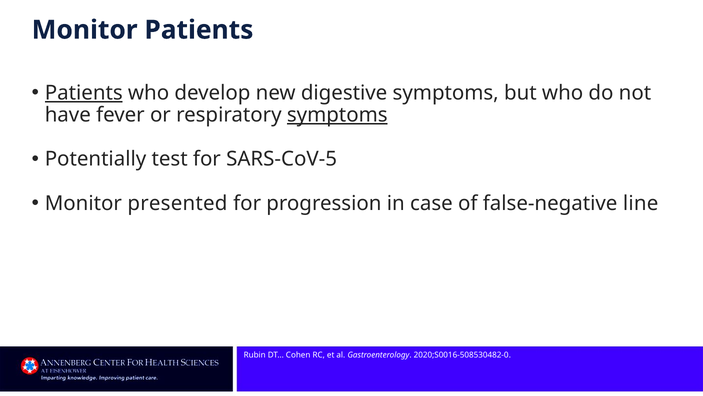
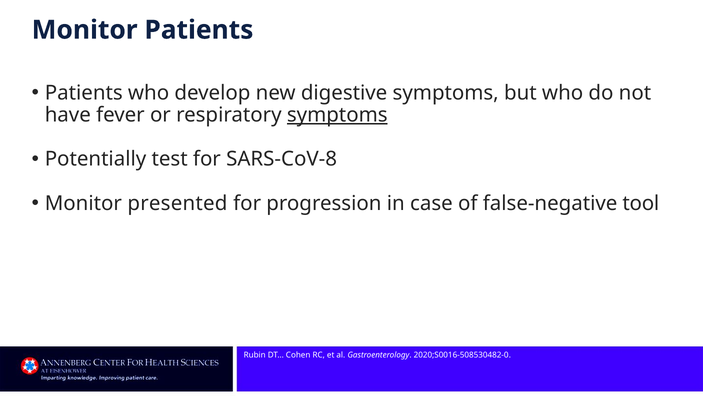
Patients underline: present -> none (84, 93)
SARS-CoV-5: SARS-CoV-5 -> SARS-CoV-8 (282, 159)
line: line -> tool (641, 203)
